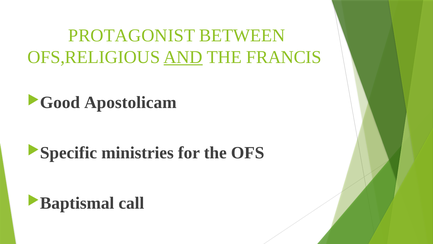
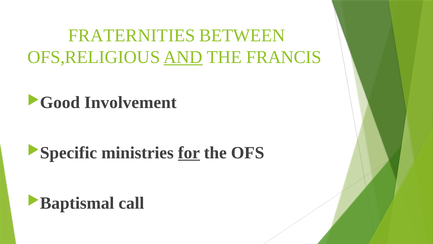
PROTAGONIST: PROTAGONIST -> FRATERNITIES (132, 35)
Apostolicam: Apostolicam -> Involvement (130, 102)
for underline: none -> present (189, 153)
